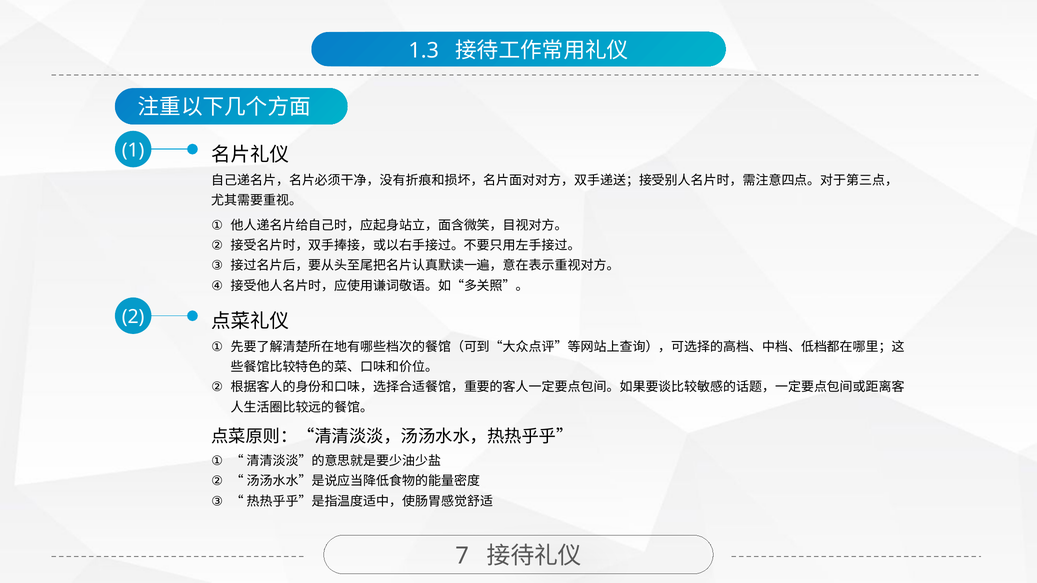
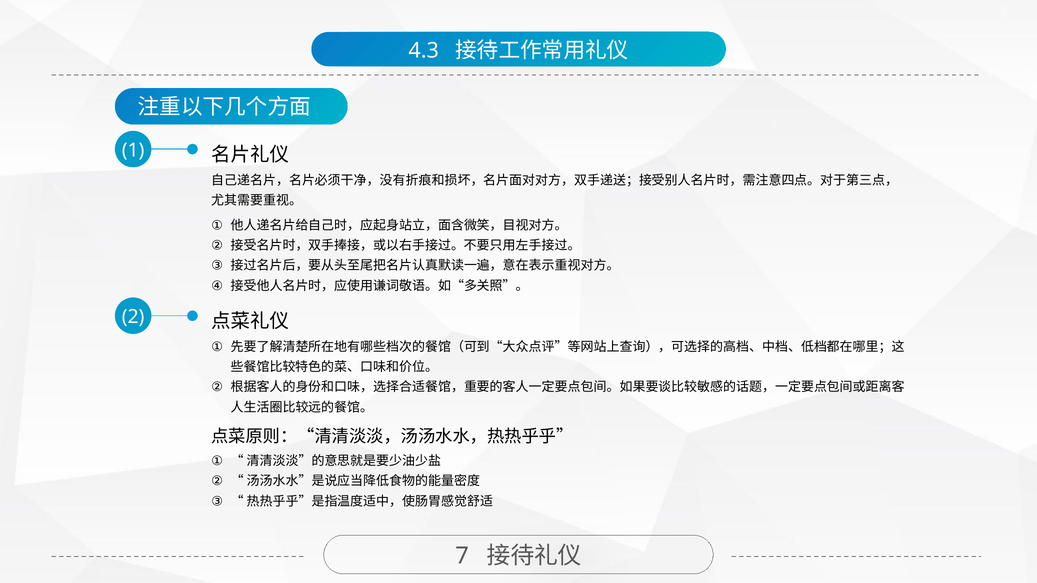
1.3: 1.3 -> 4.3 (424, 51)
